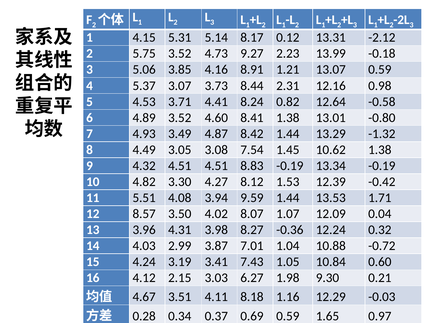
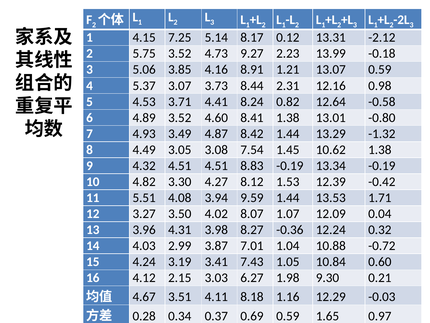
5.31: 5.31 -> 7.25 (180, 38)
8.57: 8.57 -> 3.27 (144, 214)
